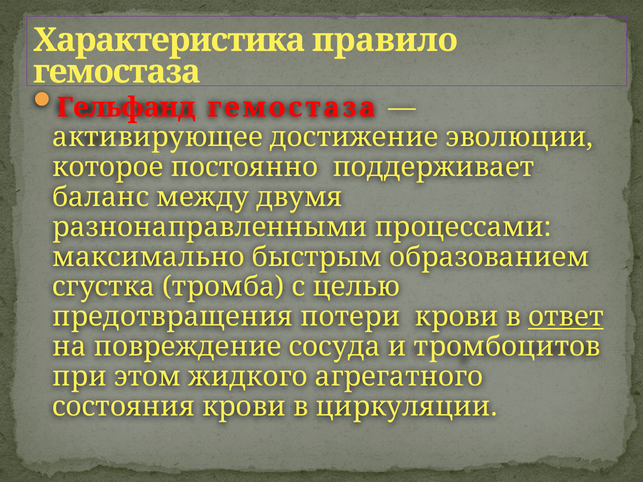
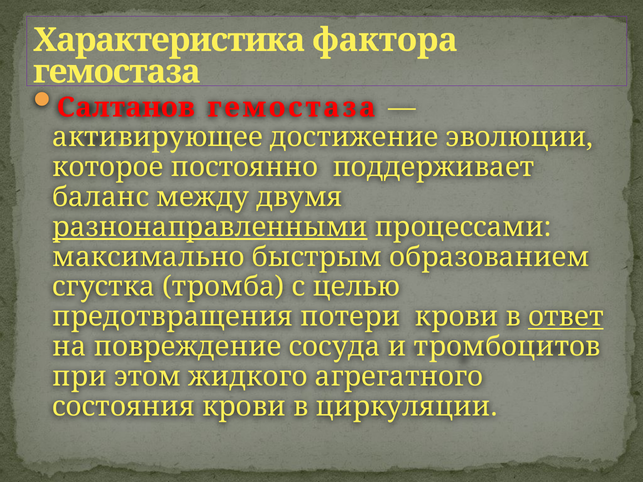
правило: правило -> фактора (385, 40)
Гельфанд: Гельфанд -> Салтанов (126, 107)
разнонаправленными underline: none -> present (210, 227)
